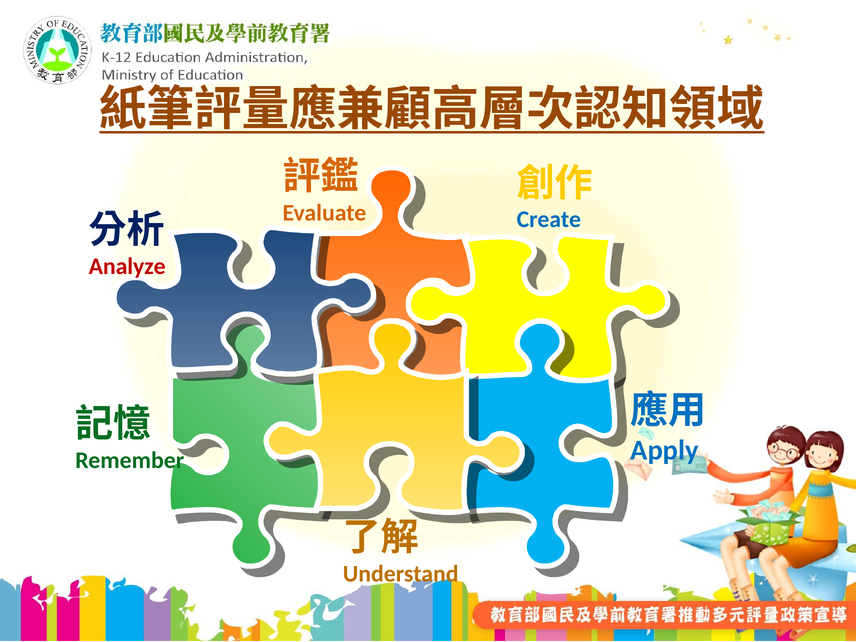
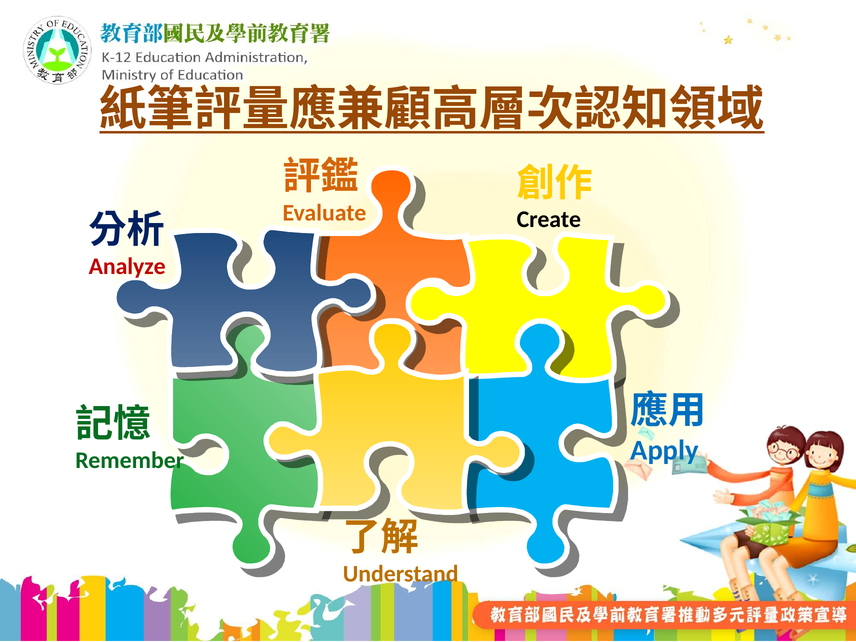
Create colour: blue -> black (549, 220)
